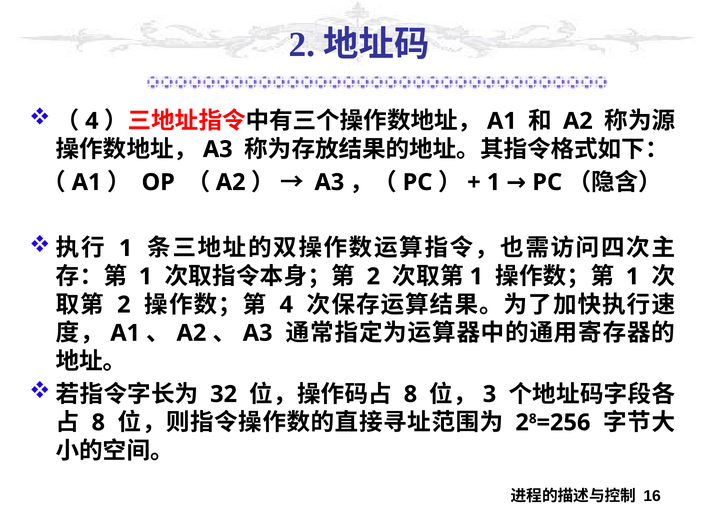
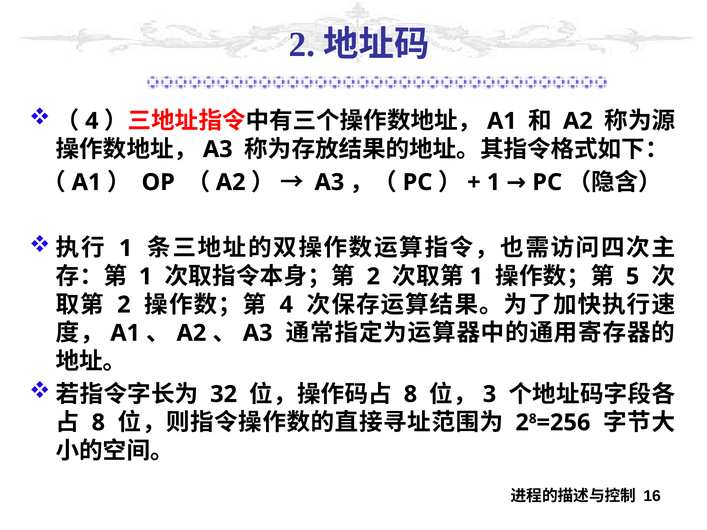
1: 1 -> 5 (633, 277)
